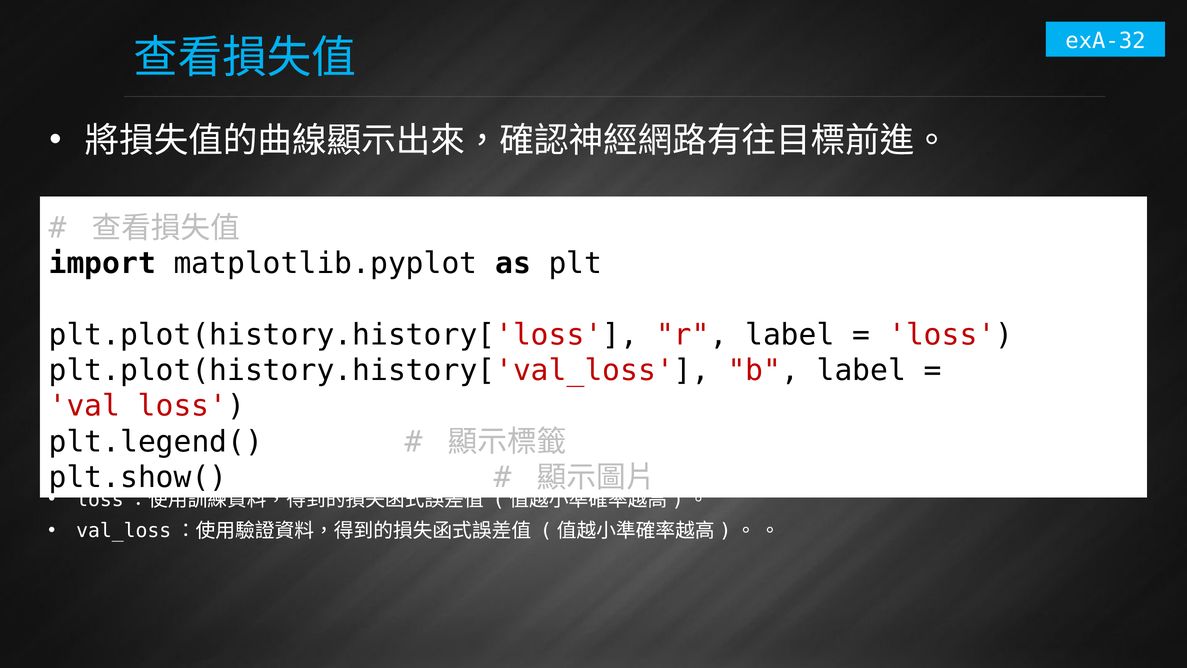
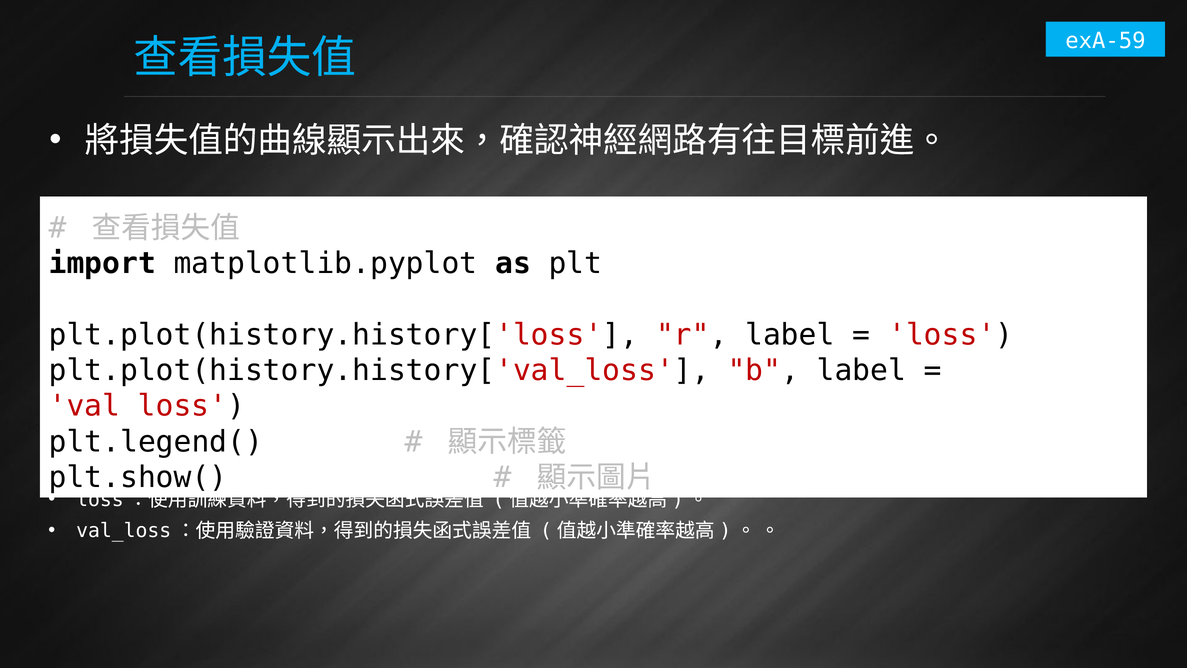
exA-32: exA-32 -> exA-59 (1105, 41)
